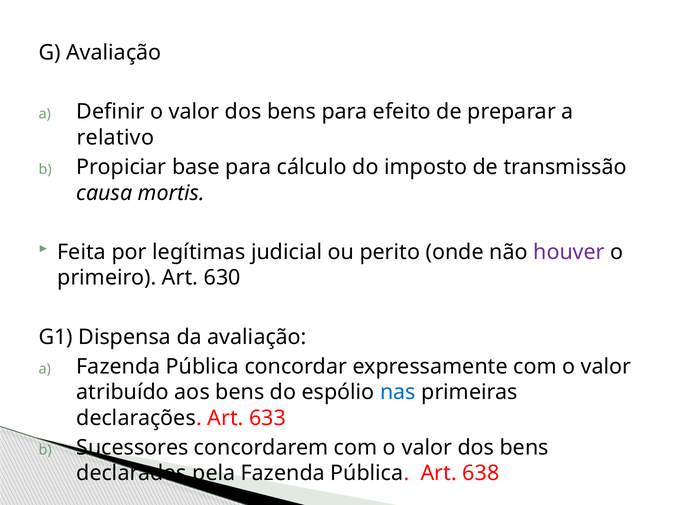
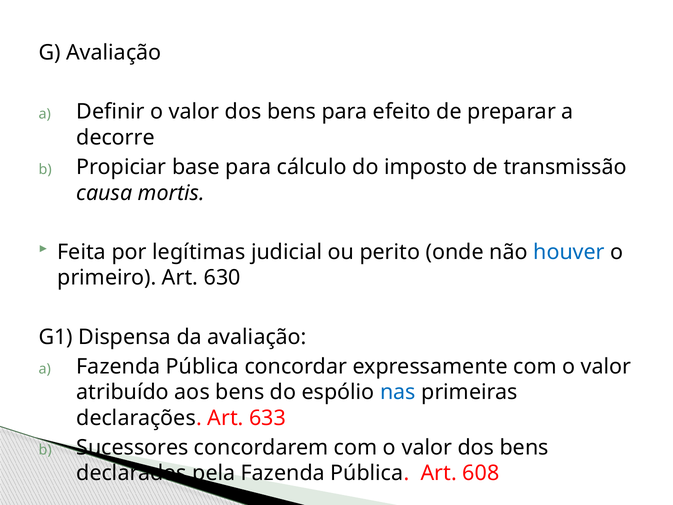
relativo: relativo -> decorre (116, 138)
houver colour: purple -> blue (569, 252)
638: 638 -> 608 (481, 473)
